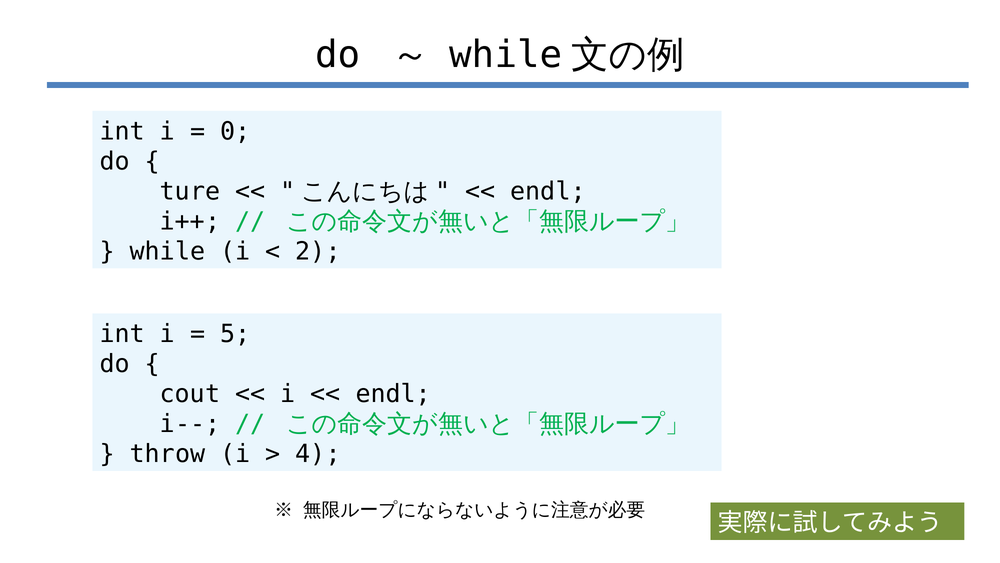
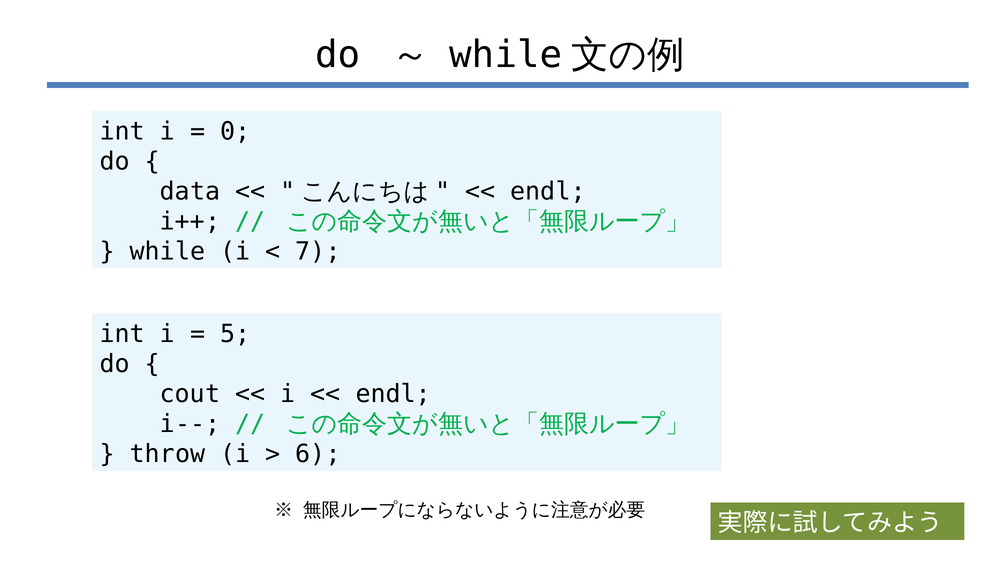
ture: ture -> data (190, 191)
2: 2 -> 7 (318, 251)
4: 4 -> 6 (318, 454)
